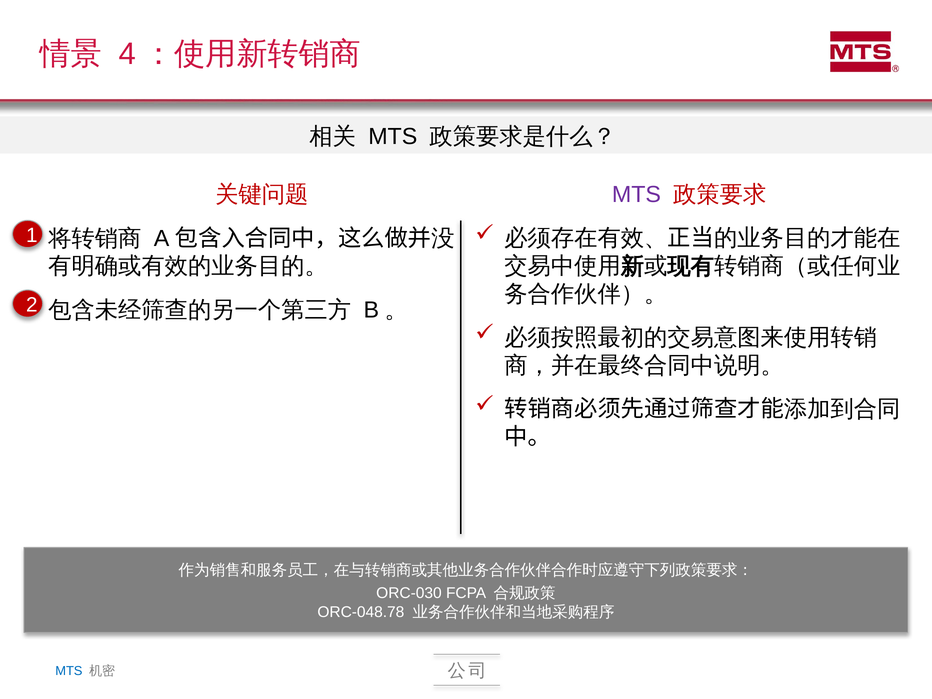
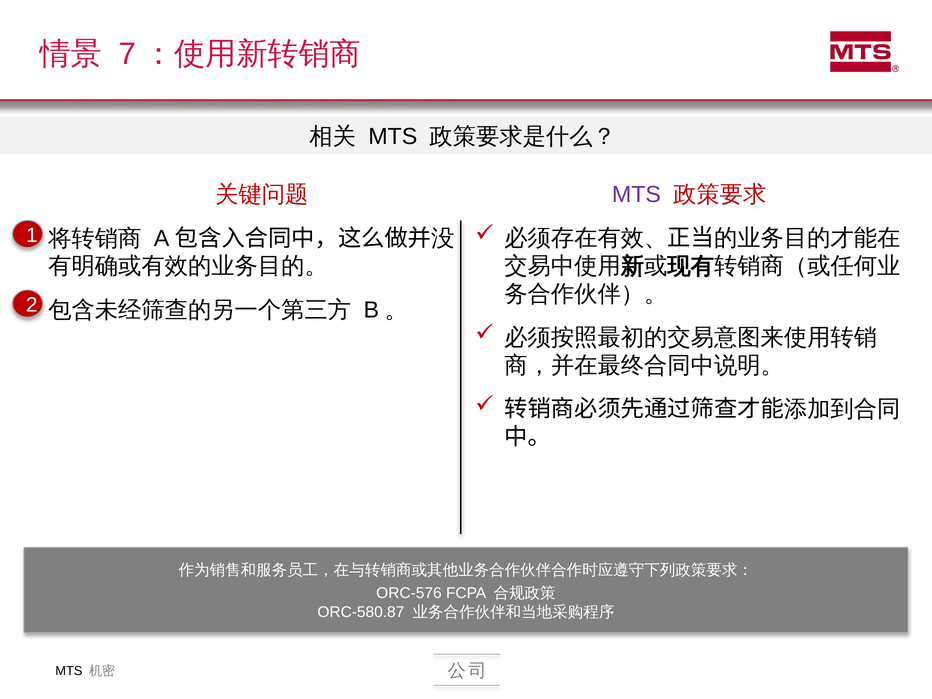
4: 4 -> 7 (127, 54)
ORC-030: ORC-030 -> ORC-576 (409, 593)
ORC-048.78: ORC-048.78 -> ORC-580.87 (361, 612)
MTS colour: blue -> black (69, 671)
